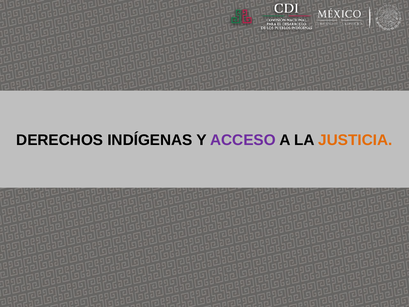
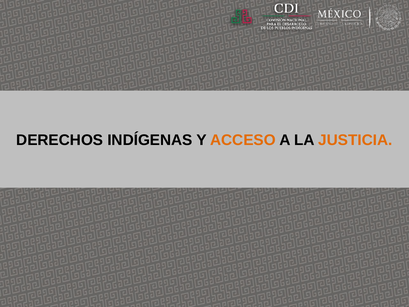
ACCESO colour: purple -> orange (243, 140)
